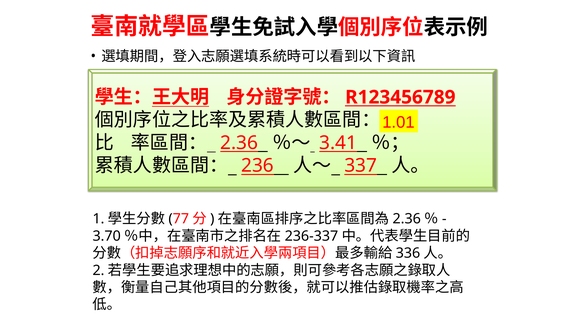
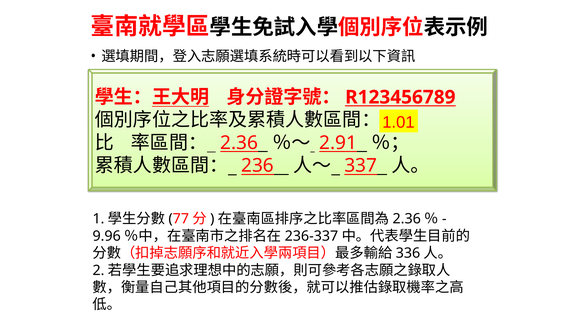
3.41: 3.41 -> 2.91 (338, 143)
3.70: 3.70 -> 9.96 (107, 236)
